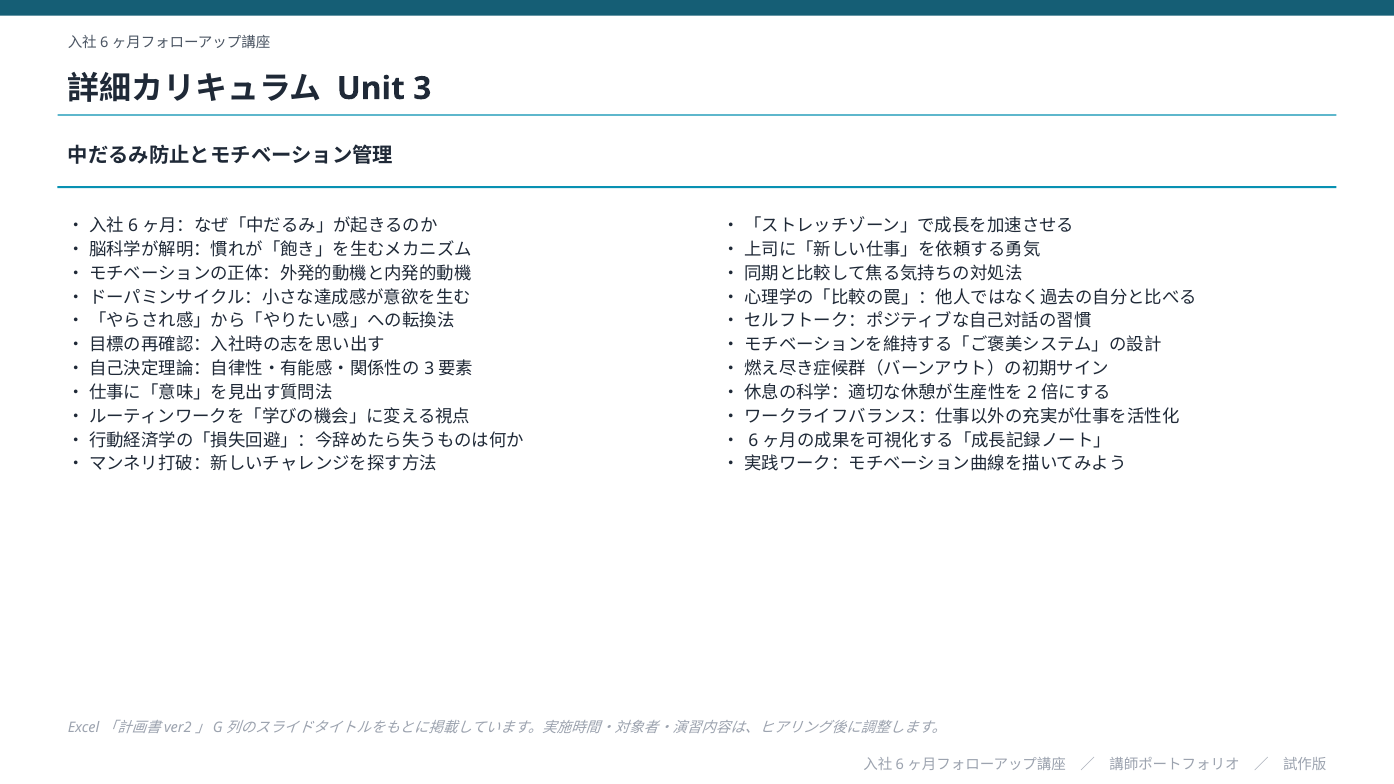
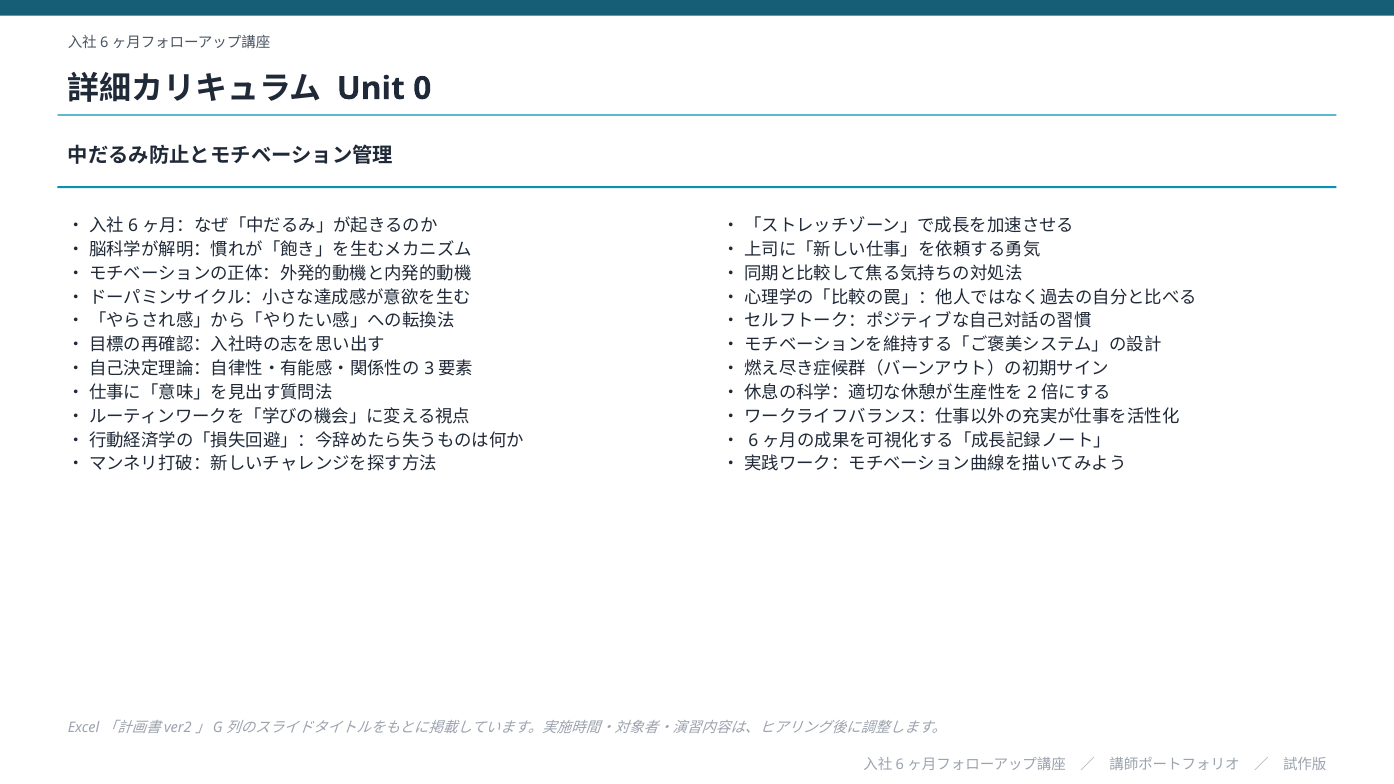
3: 3 -> 0 (422, 88)
